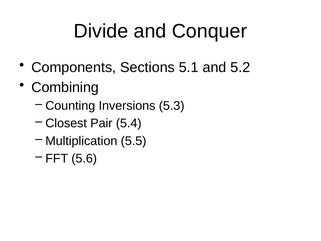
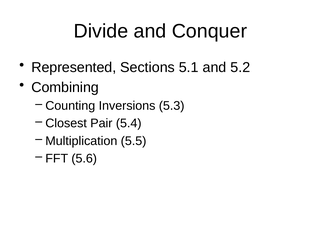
Components: Components -> Represented (74, 67)
